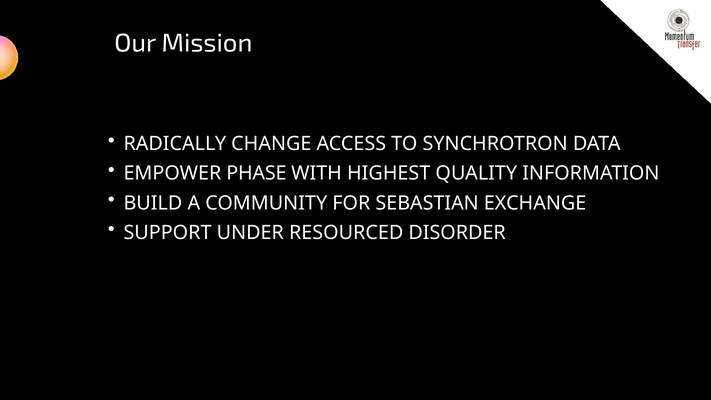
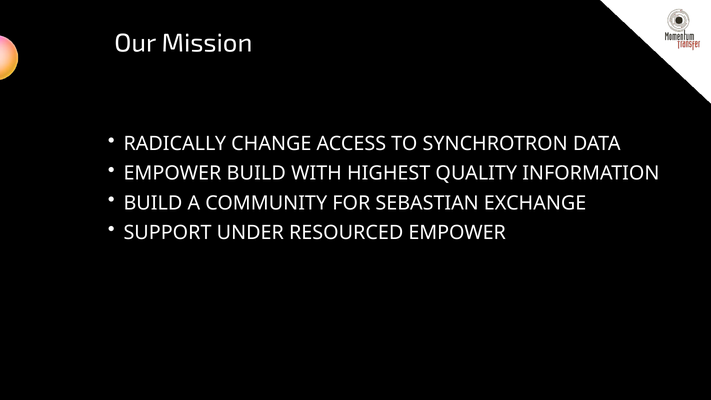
EMPOWER PHASE: PHASE -> BUILD (256, 173)
RESOURCED DISORDER: DISORDER -> EMPOWER (457, 233)
